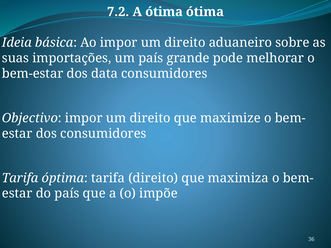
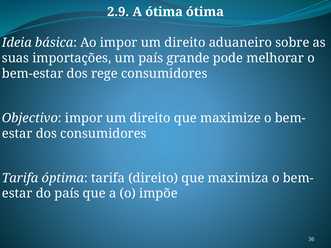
7.2: 7.2 -> 2.9 (118, 12)
data: data -> rege (104, 74)
